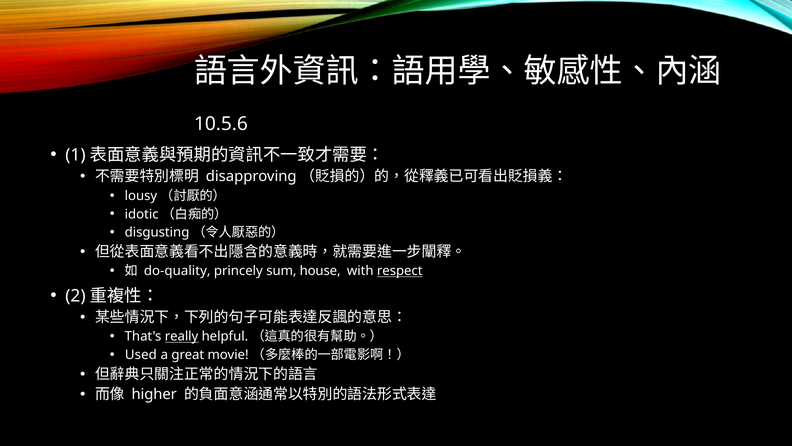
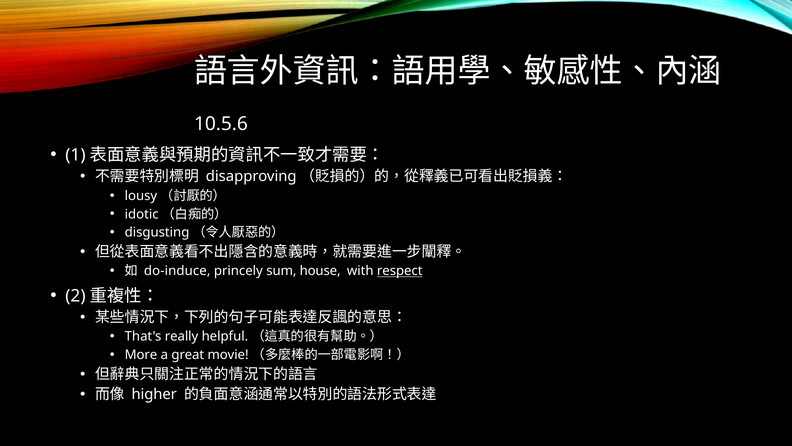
do-quality: do-quality -> do-induce (177, 271)
really underline: present -> none (182, 336)
Used: Used -> More (141, 355)
